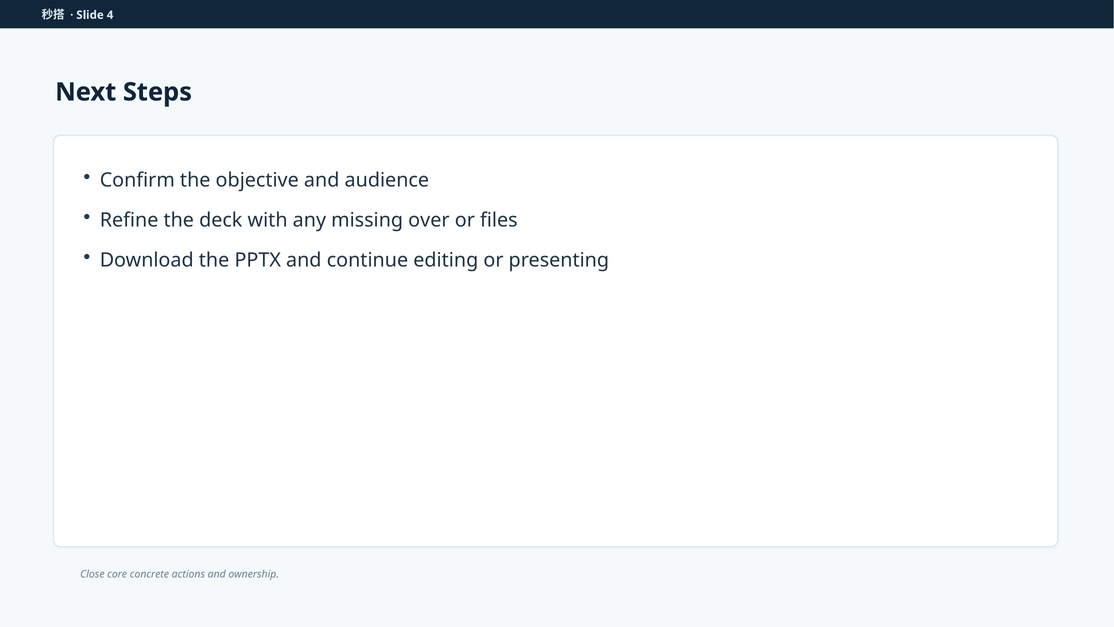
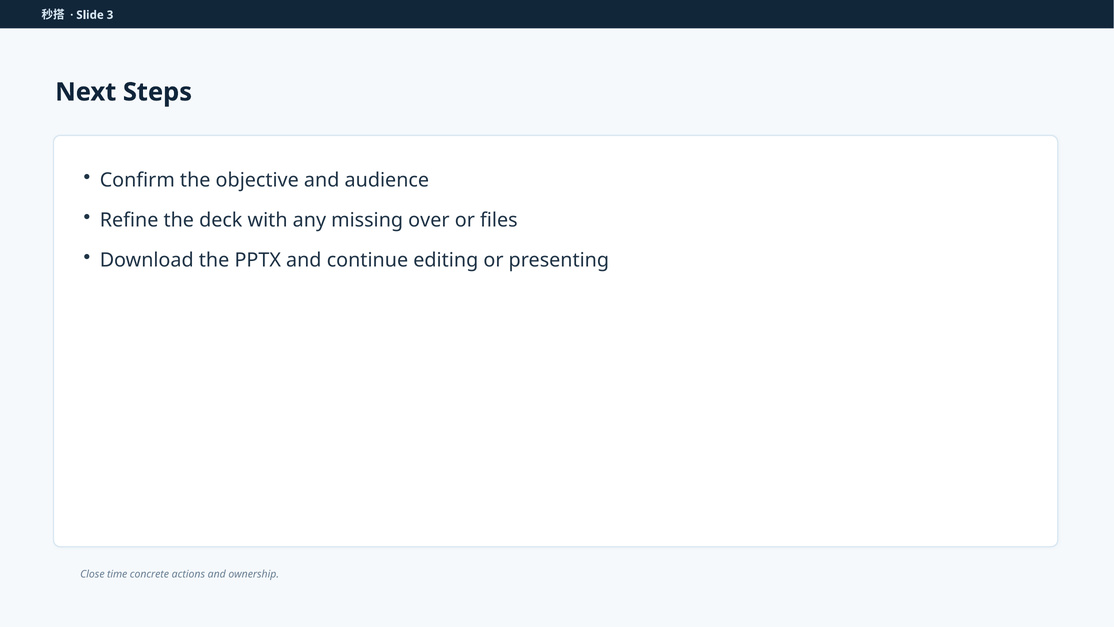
4: 4 -> 3 (110, 15)
core: core -> time (117, 574)
